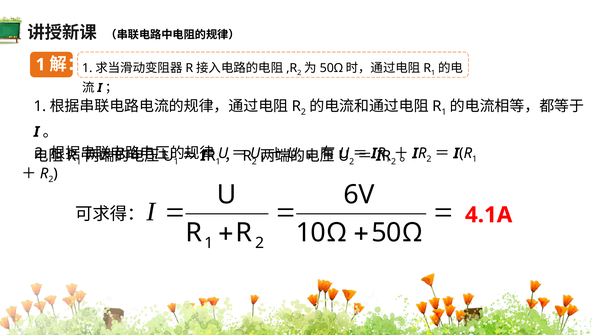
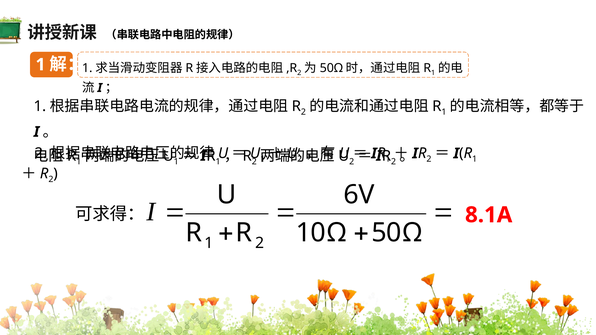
4.1A: 4.1A -> 8.1A (489, 215)
